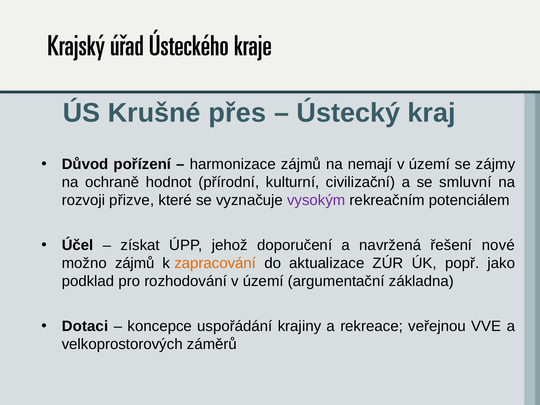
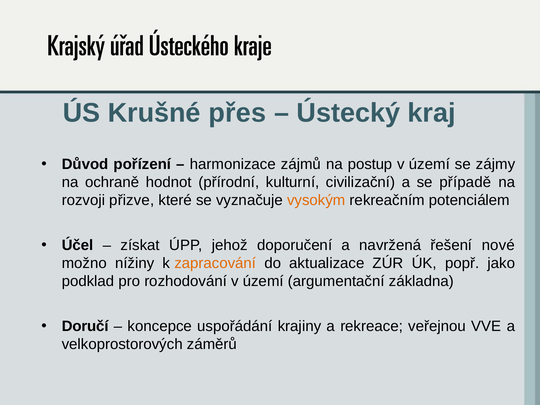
nemají: nemají -> postup (370, 164)
smluvní: smluvní -> případě (465, 182)
vysokým colour: purple -> orange (316, 200)
možno zájmů: zájmů -> nížiny (135, 263)
Dotaci: Dotaci -> Doručí (85, 326)
